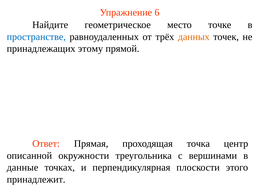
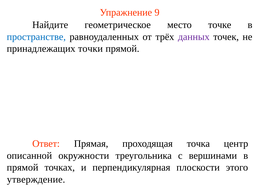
6: 6 -> 9 (157, 12)
данных colour: orange -> purple (194, 37)
этому: этому -> точки (90, 49)
данные: данные -> прямой (23, 168)
принадлежит: принадлежит -> утверждение (36, 180)
